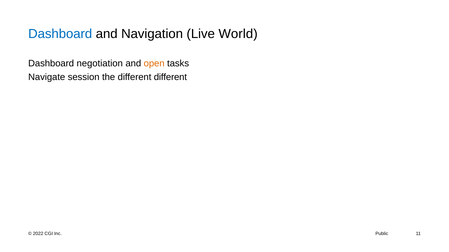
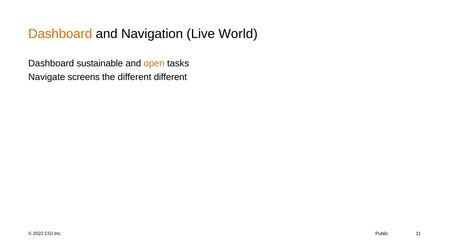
Dashboard colour: blue -> orange (60, 34)
negotiation: negotiation -> sustainable (100, 64)
session: session -> screens (84, 77)
